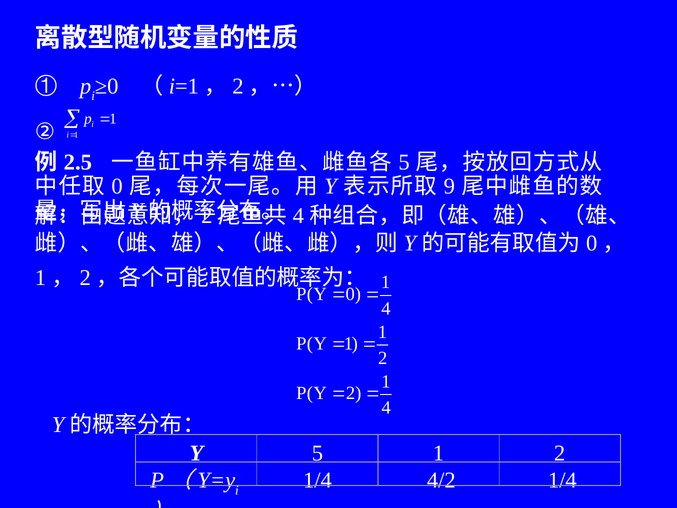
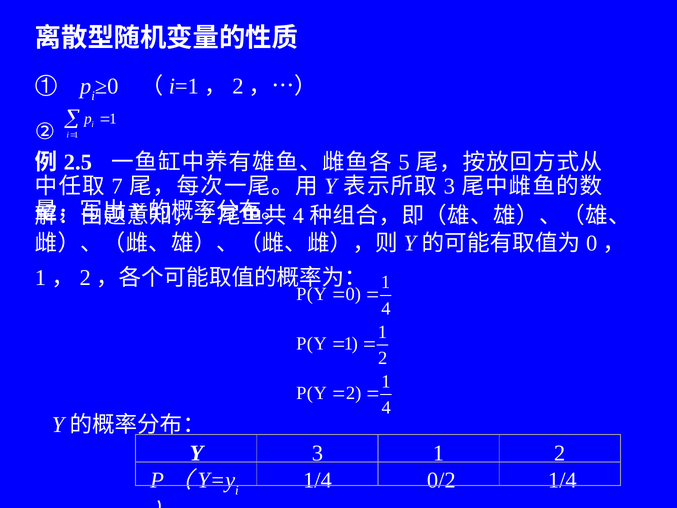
0: 0 -> 7 (117, 186)
9: 9 -> 3 (449, 186)
Y 5: 5 -> 3 (317, 453)
4/2: 4/2 -> 0/2 (441, 480)
